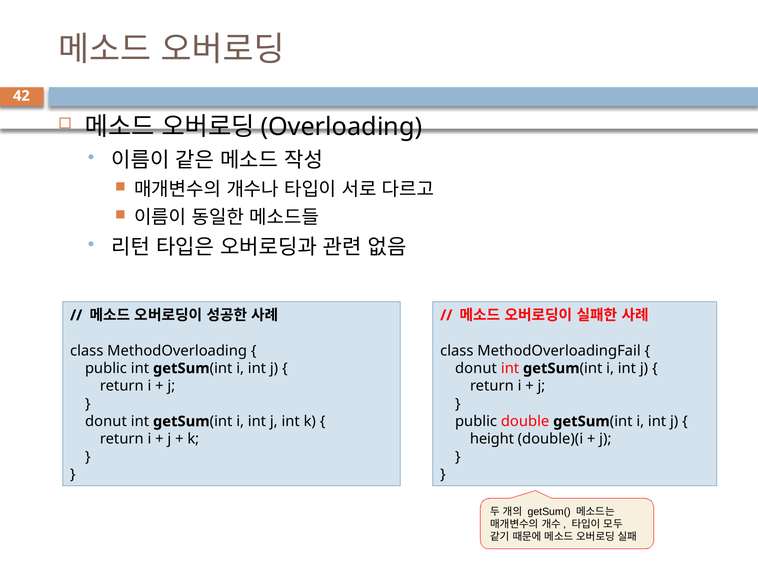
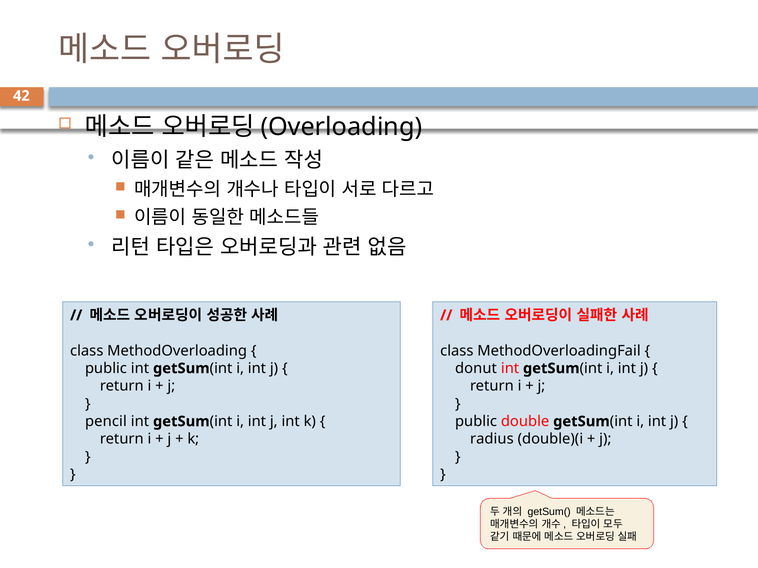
donut: donut -> pencil (106, 422)
height: height -> radius (492, 439)
